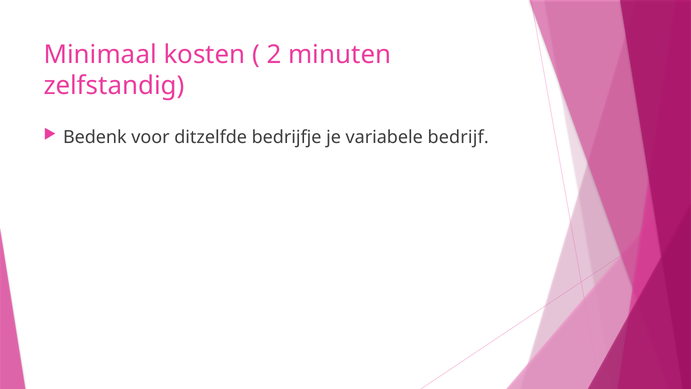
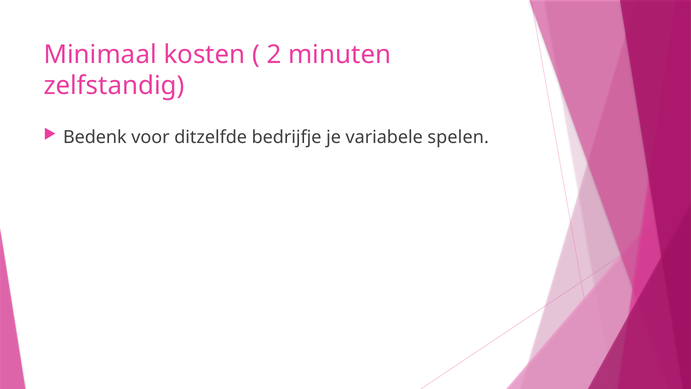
bedrijf: bedrijf -> spelen (458, 137)
